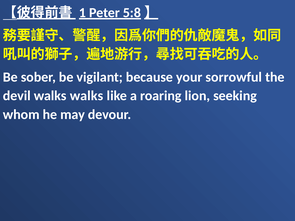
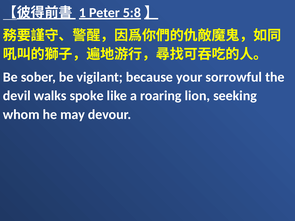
walks walks: walks -> spoke (87, 96)
